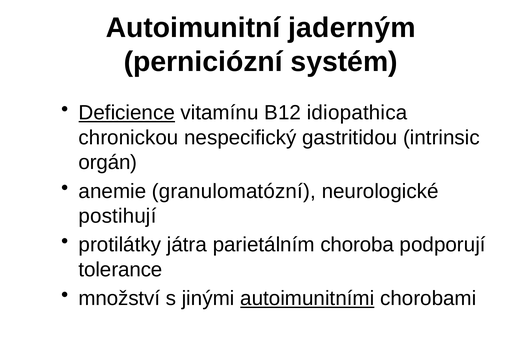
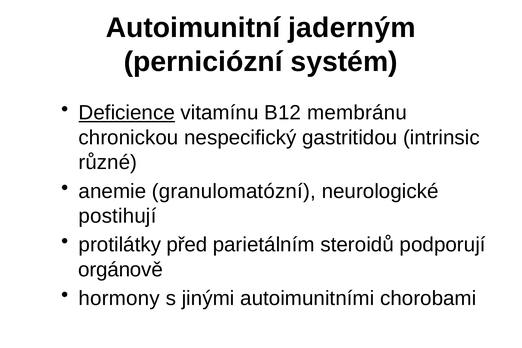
idiopathica: idiopathica -> membránu (357, 113)
orgán: orgán -> různé (108, 162)
játra: játra -> před (187, 245)
choroba: choroba -> steroidů (357, 245)
tolerance: tolerance -> orgánově (121, 270)
množství: množství -> hormony (119, 298)
autoimunitními underline: present -> none (307, 298)
